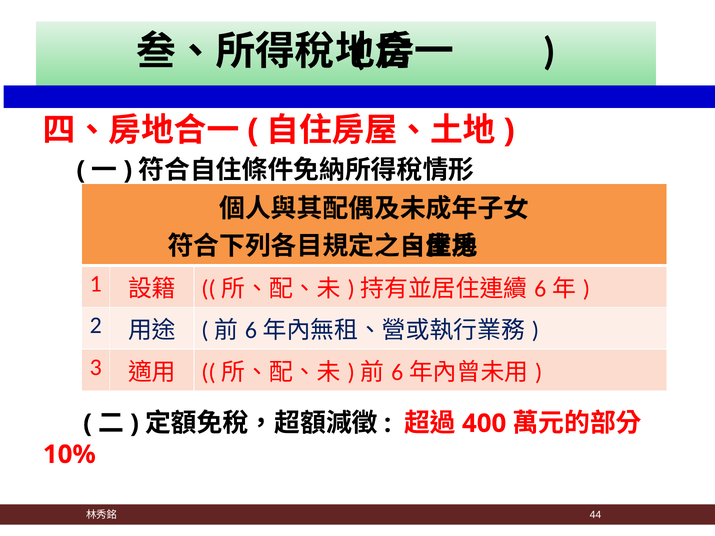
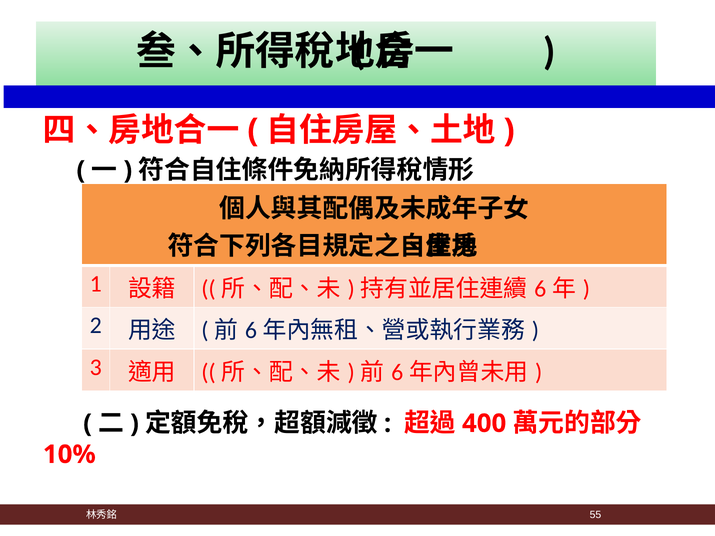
44: 44 -> 55 (596, 515)
